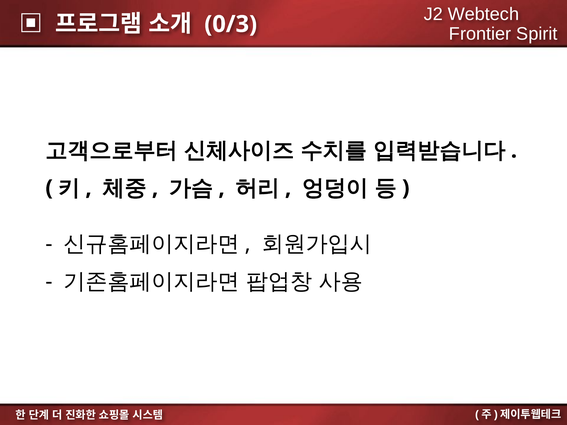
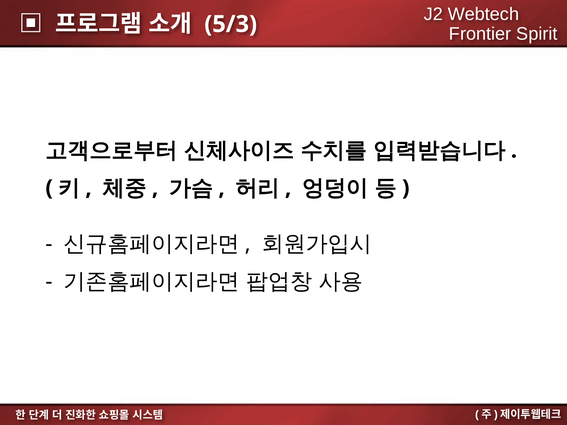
0/3: 0/3 -> 5/3 (231, 24)
